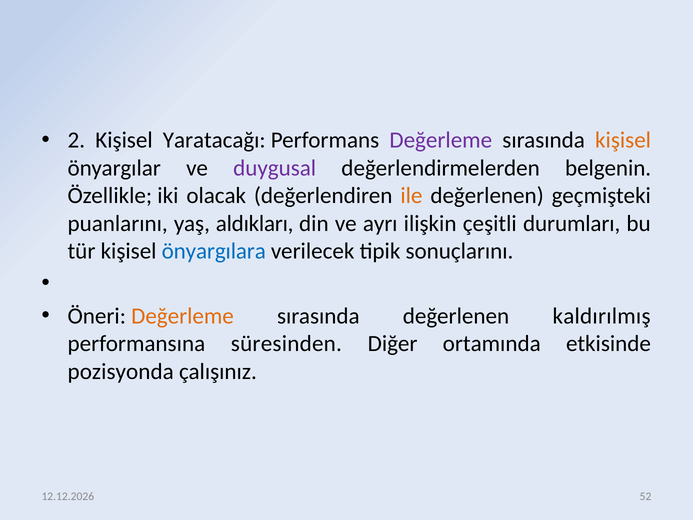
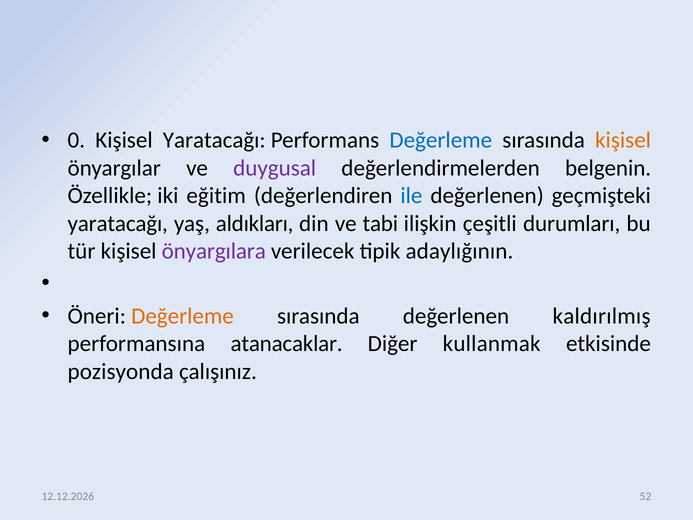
2: 2 -> 0 (76, 140)
Değerleme colour: purple -> blue (441, 140)
olacak: olacak -> eğitim (216, 196)
ile colour: orange -> blue (411, 196)
puanlarını: puanlarını -> yaratacağı (118, 223)
ayrı: ayrı -> tabi (380, 223)
önyargılara colour: blue -> purple (214, 251)
sonuçlarını: sonuçlarını -> adaylığının (459, 251)
süresinden: süresinden -> atanacaklar (287, 343)
ortamında: ortamında -> kullanmak (492, 343)
